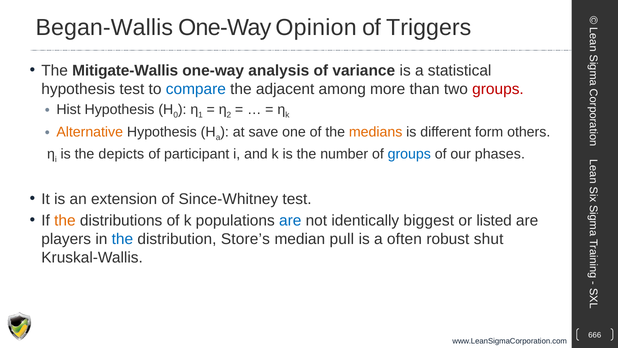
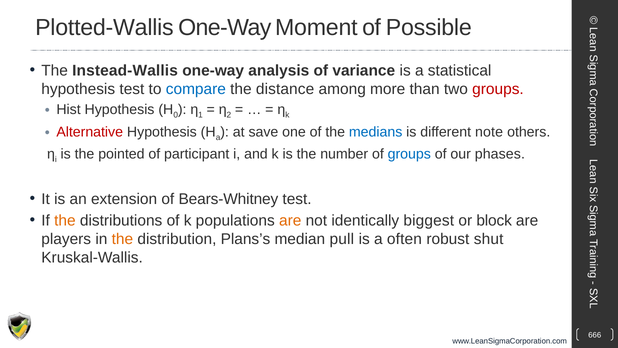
Began-Wallis: Began-Wallis -> Plotted-Wallis (104, 27)
Opinion: Opinion -> Moment (316, 27)
Triggers: Triggers -> Possible (429, 27)
Mitigate-Wallis: Mitigate-Wallis -> Instead-Wallis (125, 71)
adjacent: adjacent -> distance (285, 89)
Alternative colour: orange -> red (90, 132)
medians colour: orange -> blue (376, 132)
form: form -> note (489, 132)
depicts: depicts -> pointed (121, 154)
Since-Whitney: Since-Whitney -> Bears-Whitney (228, 199)
are colour: blue -> orange (290, 220)
listed: listed -> block (494, 220)
the colour: blue -> orange (122, 239)
Store’s: Store’s -> Plans’s (245, 239)
